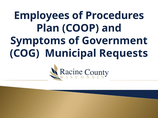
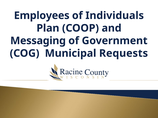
Procedures: Procedures -> Individuals (115, 16)
Symptoms: Symptoms -> Messaging (38, 41)
